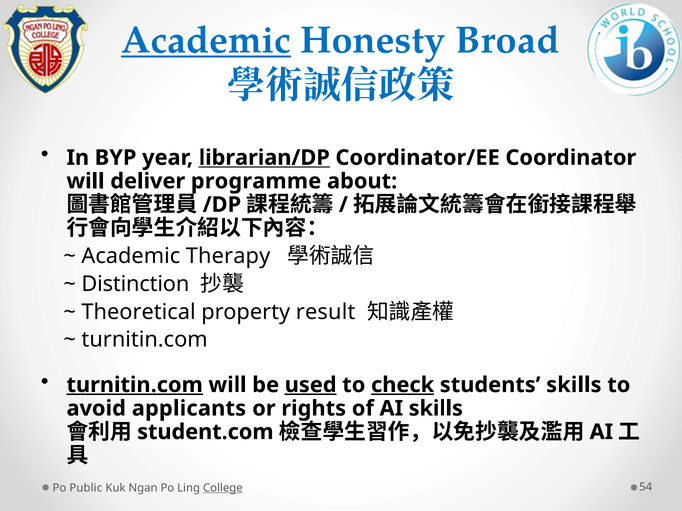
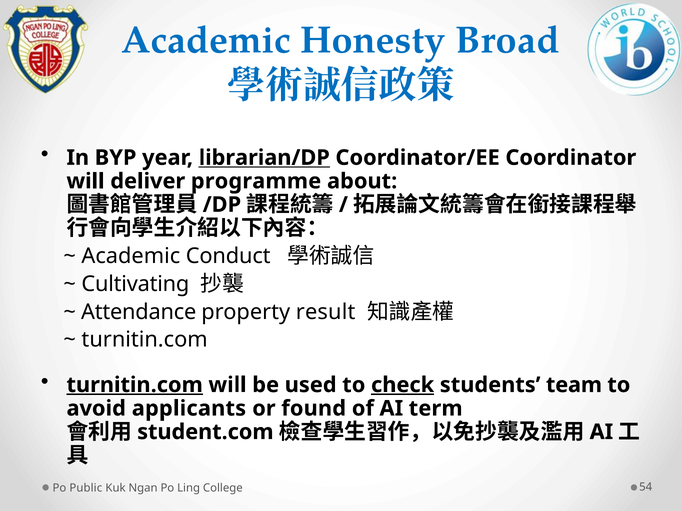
Academic underline: present -> none (206, 40)
Therapy: Therapy -> Conduct (228, 256)
Distinction: Distinction -> Cultivating (135, 284)
Theoretical: Theoretical -> Attendance (139, 312)
used underline: present -> none (311, 385)
students skills: skills -> team (574, 385)
rights: rights -> found (314, 409)
AI skills: skills -> term (436, 409)
College underline: present -> none (223, 488)
